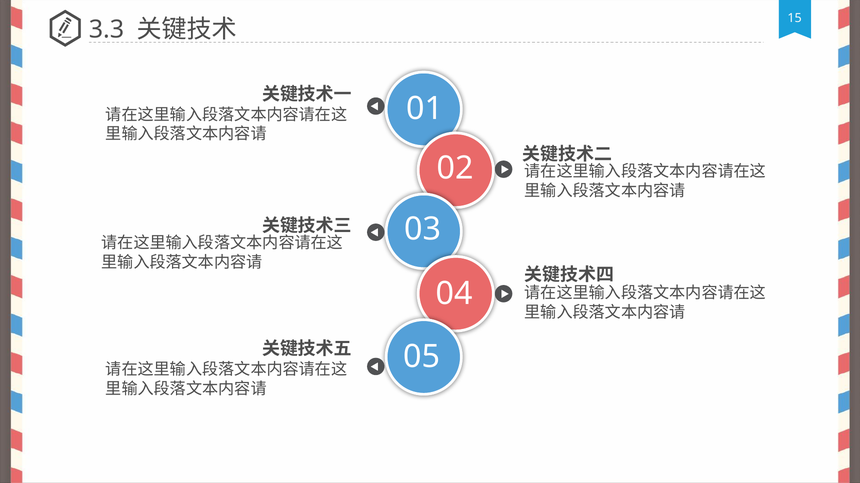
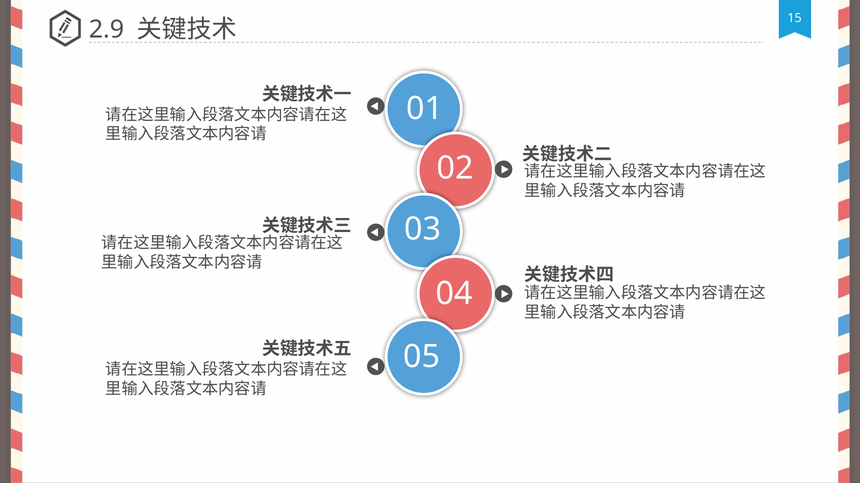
3.3: 3.3 -> 2.9 (106, 30)
